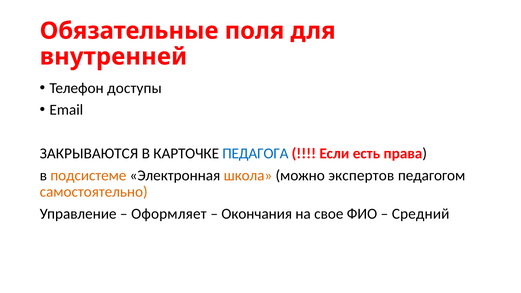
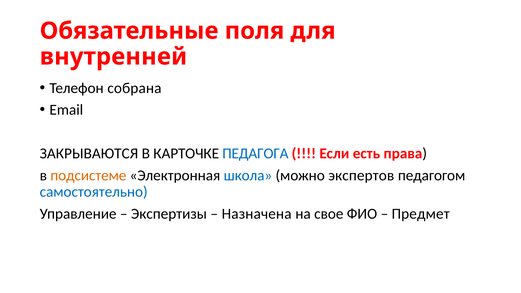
доступы: доступы -> собрана (134, 88)
школа colour: orange -> blue (248, 175)
самостоятельно colour: orange -> blue (94, 192)
Оформляет: Оформляет -> Экспертизы (169, 214)
Окончания: Окончания -> Назначена (257, 214)
Средний: Средний -> Предмет (421, 214)
